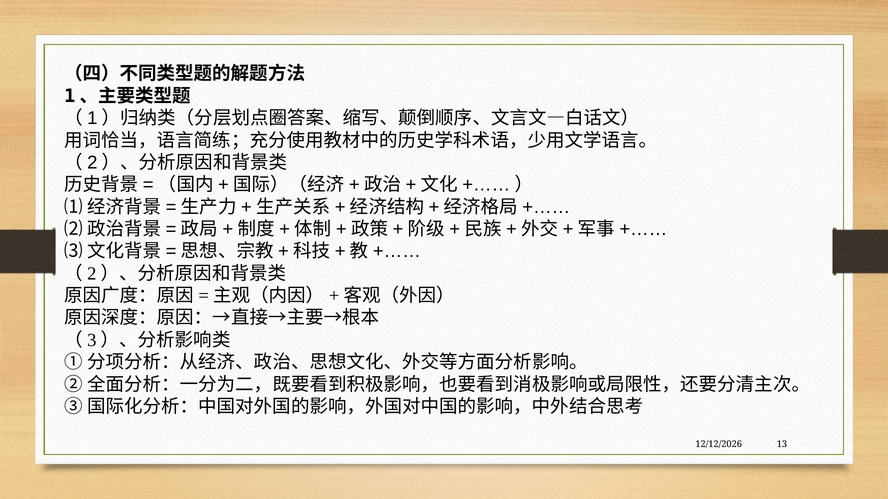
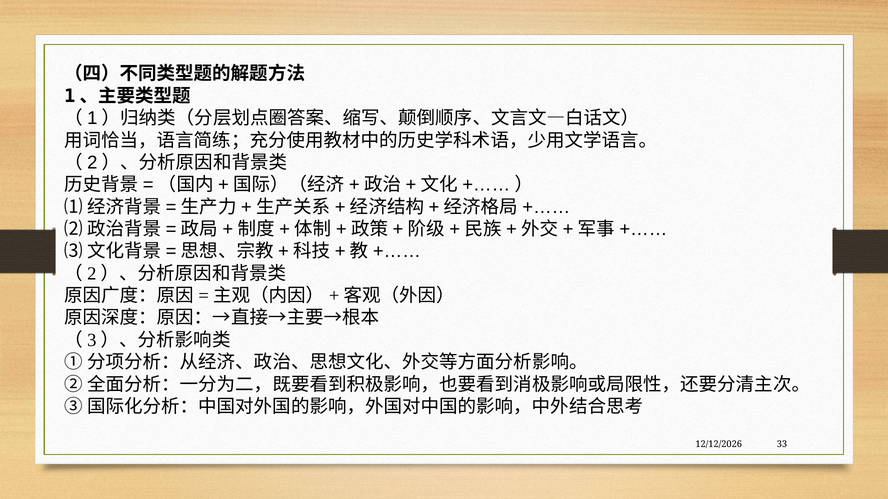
13: 13 -> 33 (782, 445)
